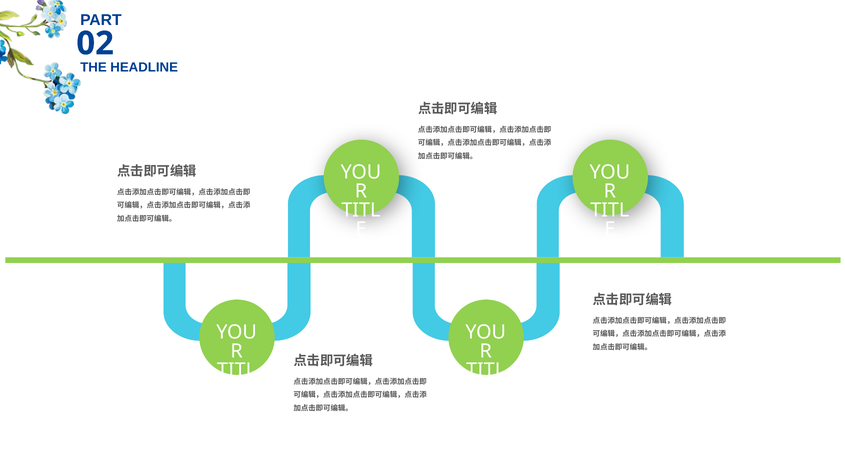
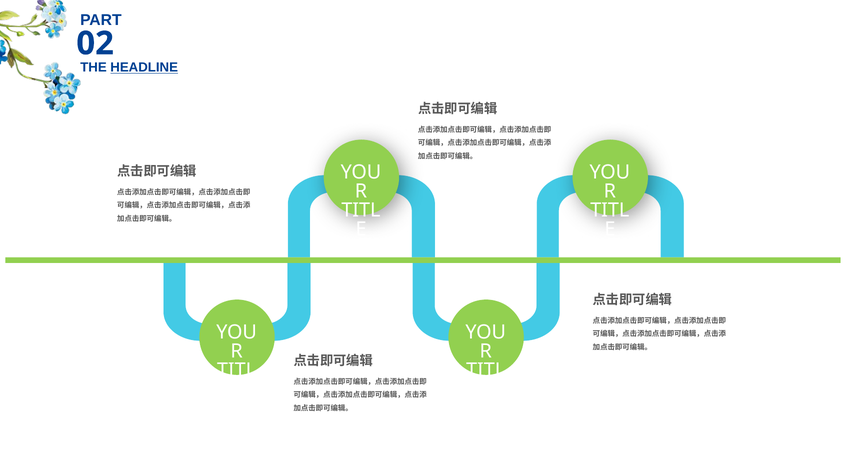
HEADLINE underline: none -> present (144, 68)
